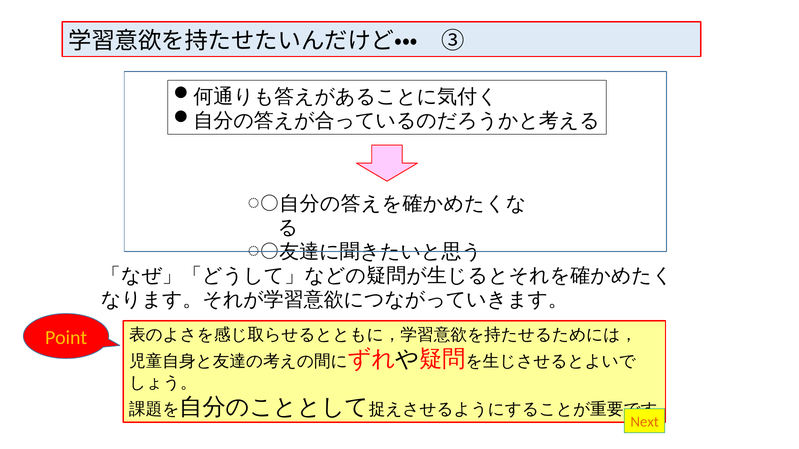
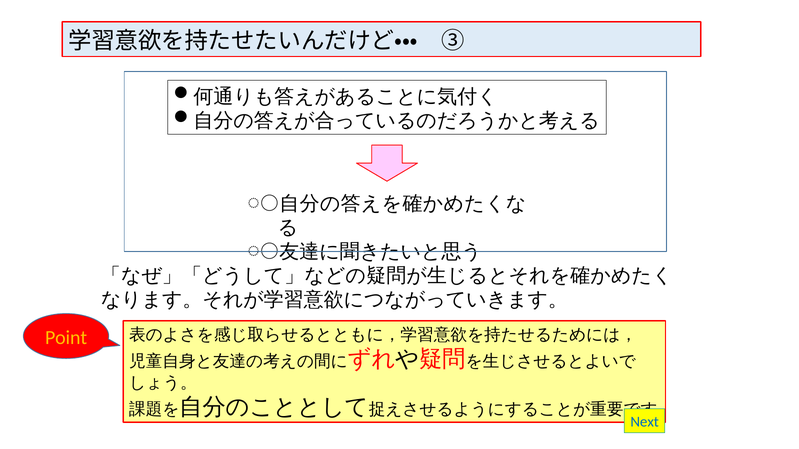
Next colour: orange -> blue (645, 422)
